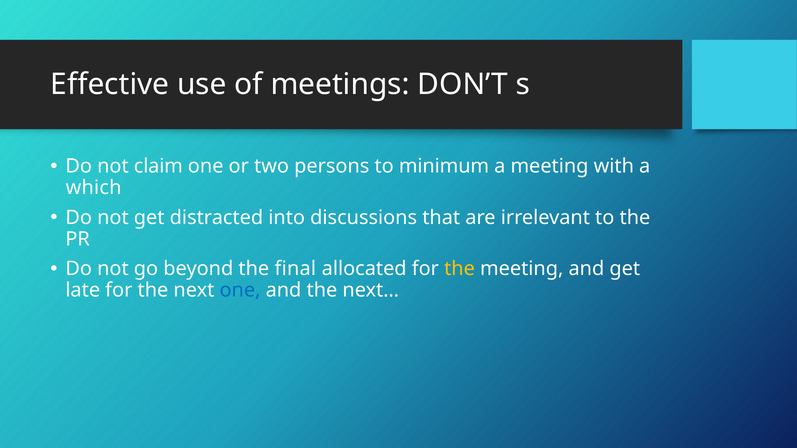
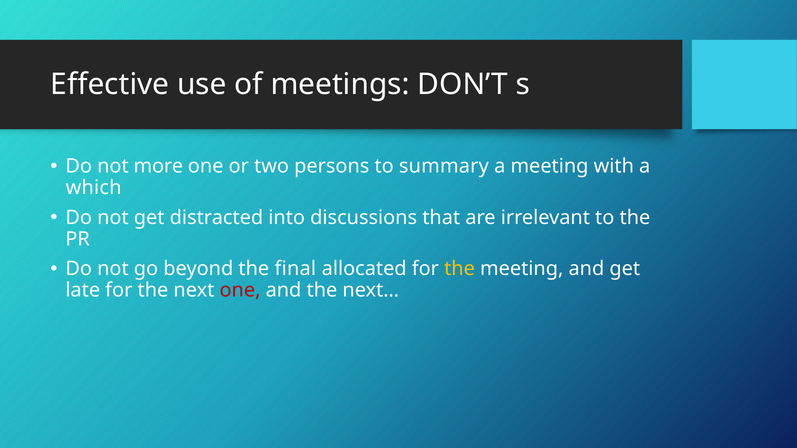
claim: claim -> more (158, 166)
minimum: minimum -> summary (444, 166)
one colour: blue -> red (240, 291)
